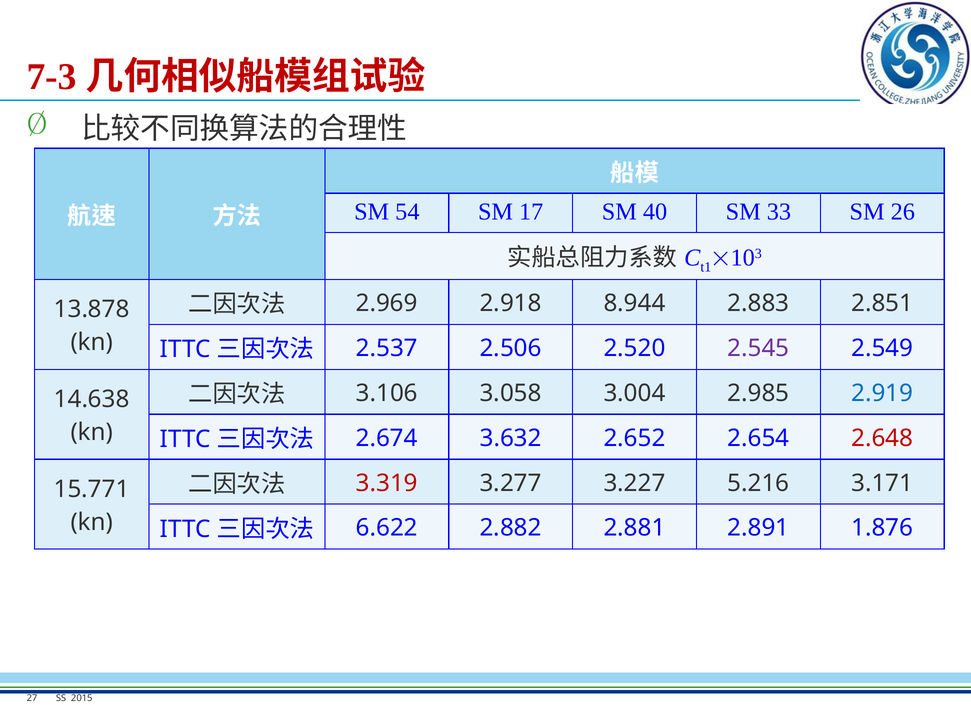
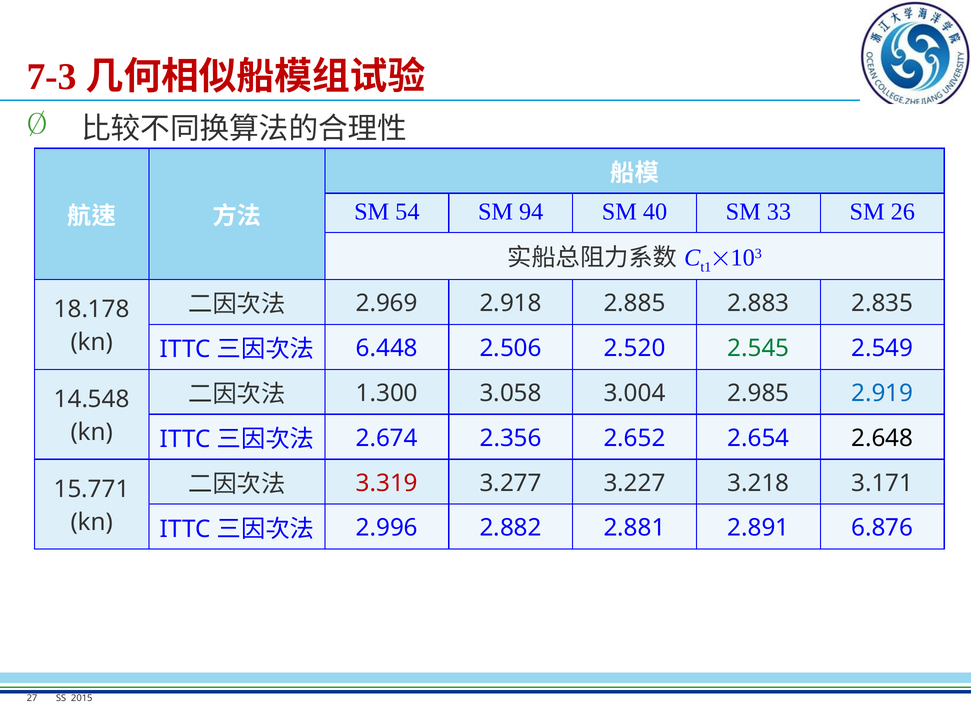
17: 17 -> 94 (531, 212)
8.944: 8.944 -> 2.885 (635, 303)
2.851: 2.851 -> 2.835 (882, 303)
13.878: 13.878 -> 18.178 (92, 309)
2.537: 2.537 -> 6.448 (387, 348)
2.545 colour: purple -> green (758, 348)
3.106: 3.106 -> 1.300 (387, 393)
14.638: 14.638 -> 14.548 (92, 399)
3.632: 3.632 -> 2.356 (511, 438)
2.648 colour: red -> black (882, 438)
5.216: 5.216 -> 3.218 (758, 483)
6.622: 6.622 -> 2.996 (387, 528)
1.876: 1.876 -> 6.876 (882, 528)
